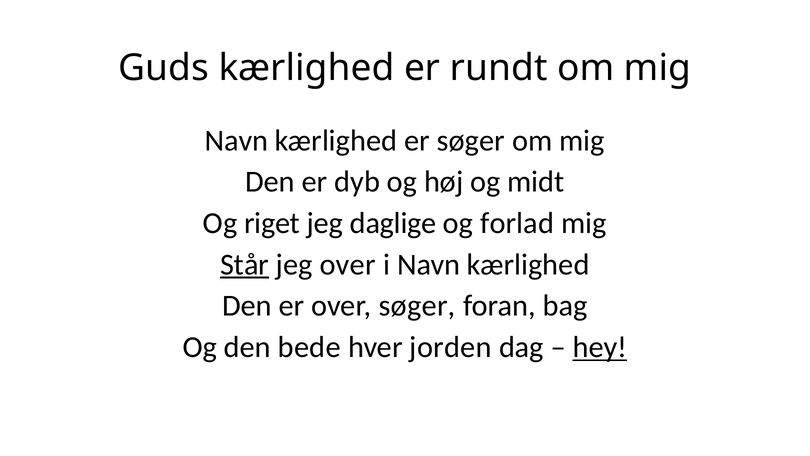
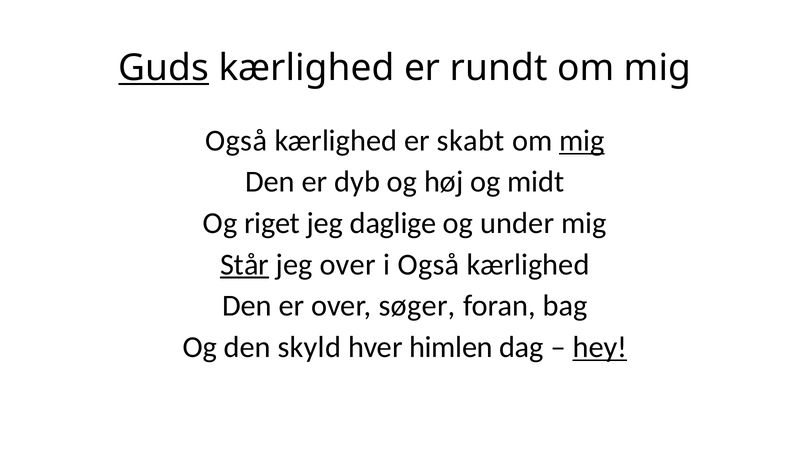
Guds underline: none -> present (164, 68)
Navn: Navn -> Også (236, 141)
er søger: søger -> skabt (471, 141)
mig underline: none -> present (582, 141)
forlad: forlad -> under (517, 223)
i Navn: Navn -> Også (429, 264)
bede: bede -> skyld (309, 347)
jorden: jorden -> himlen (451, 347)
